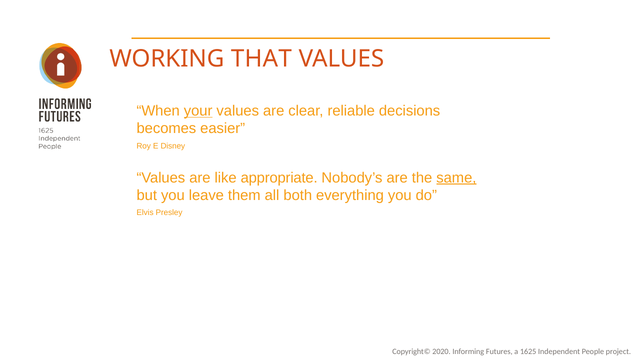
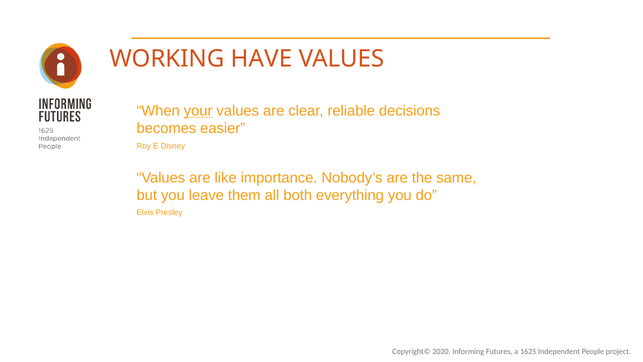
THAT: THAT -> HAVE (261, 59)
appropriate: appropriate -> importance (279, 178)
same underline: present -> none (456, 178)
